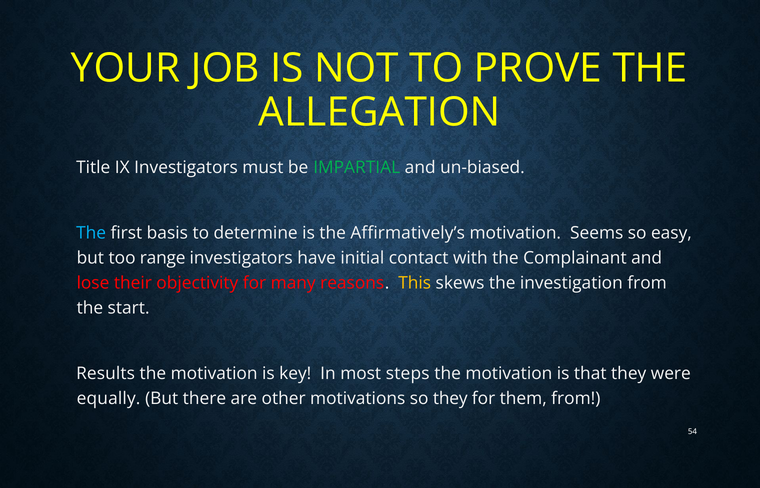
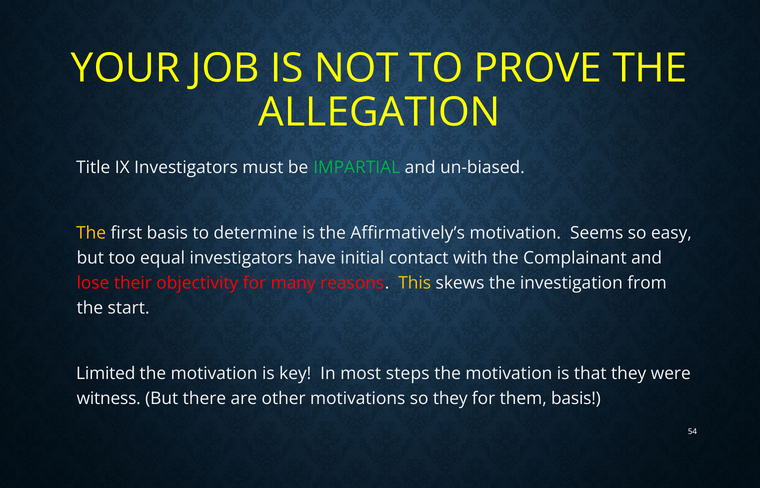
The colour: light blue -> yellow (91, 234)
range: range -> equal (163, 258)
Results: Results -> Limited (106, 374)
equally: equally -> witness (109, 399)
them from: from -> basis (576, 399)
